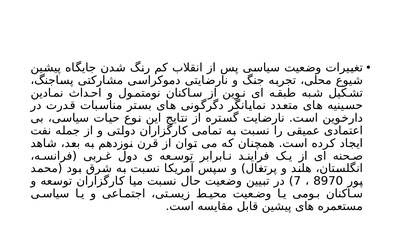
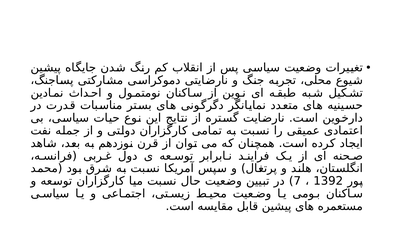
8970: 8970 -> 1392 (328, 182)
